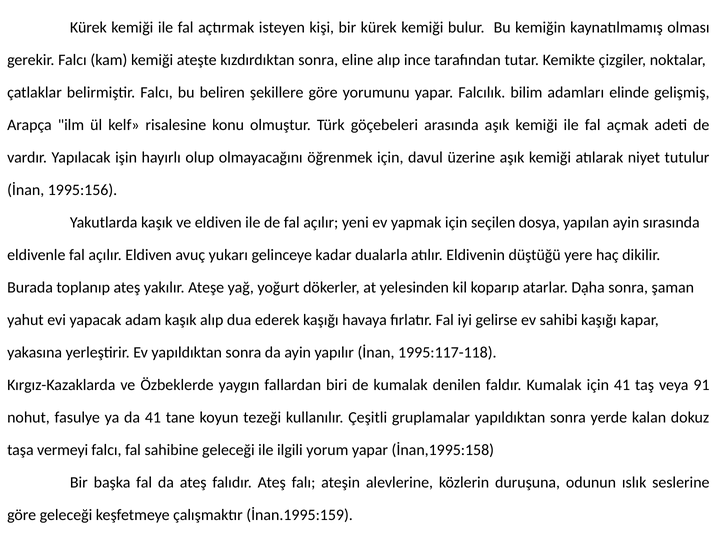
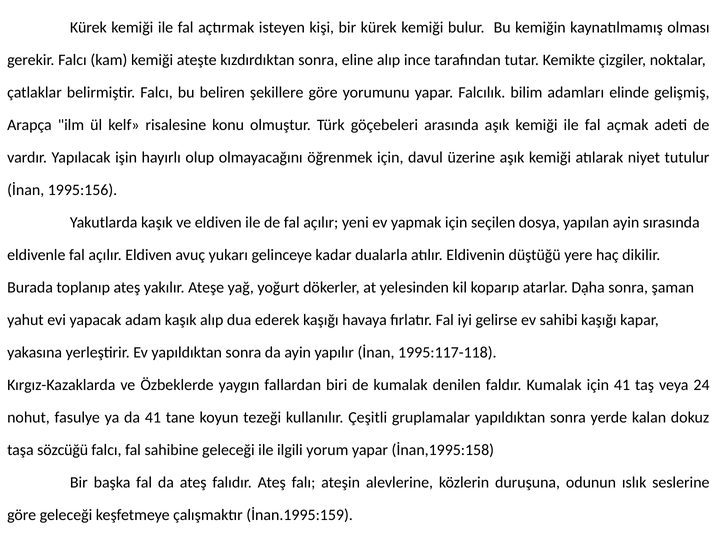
91: 91 -> 24 (702, 385)
vermeyi: vermeyi -> sözcüğü (63, 450)
